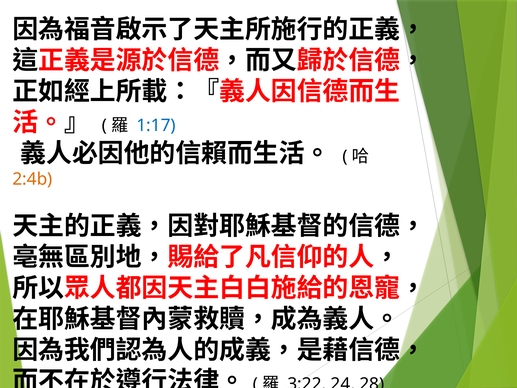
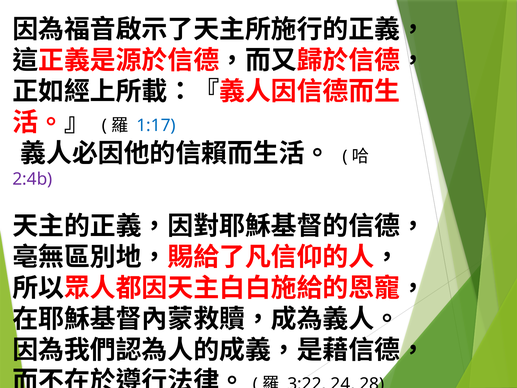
2:4b colour: orange -> purple (32, 179)
